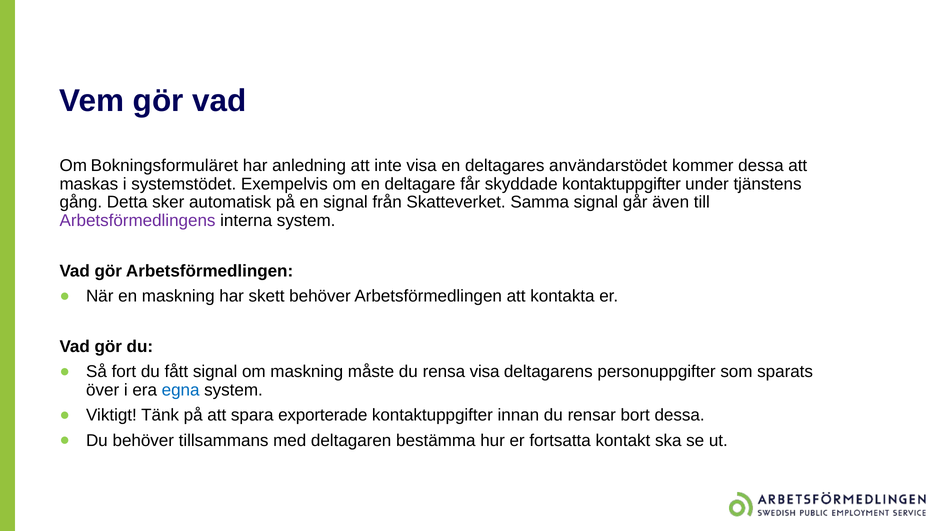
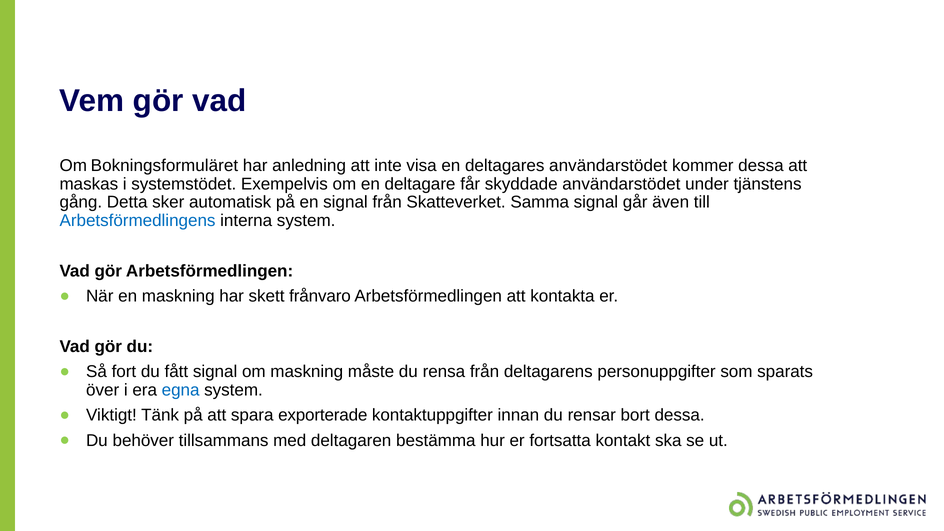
skyddade kontaktuppgifter: kontaktuppgifter -> användarstödet (621, 184)
Arbetsförmedlingens colour: purple -> blue (138, 221)
skett behöver: behöver -> frånvaro (320, 296)
rensa visa: visa -> från (485, 372)
